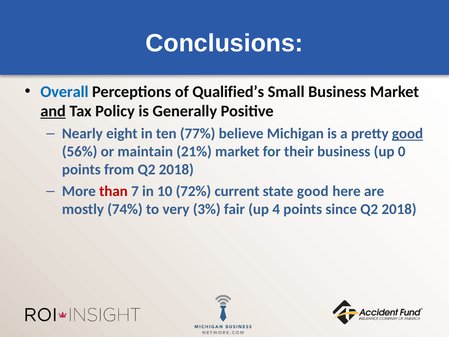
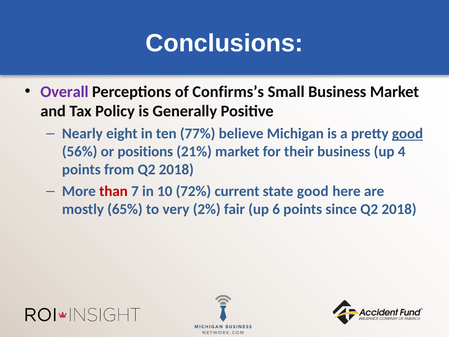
Overall colour: blue -> purple (64, 92)
Qualified’s: Qualified’s -> Confirms’s (228, 92)
and underline: present -> none (53, 111)
maintain: maintain -> positions (145, 152)
0: 0 -> 4 (402, 152)
74%: 74% -> 65% (125, 209)
3%: 3% -> 2% (207, 209)
4: 4 -> 6 (276, 209)
